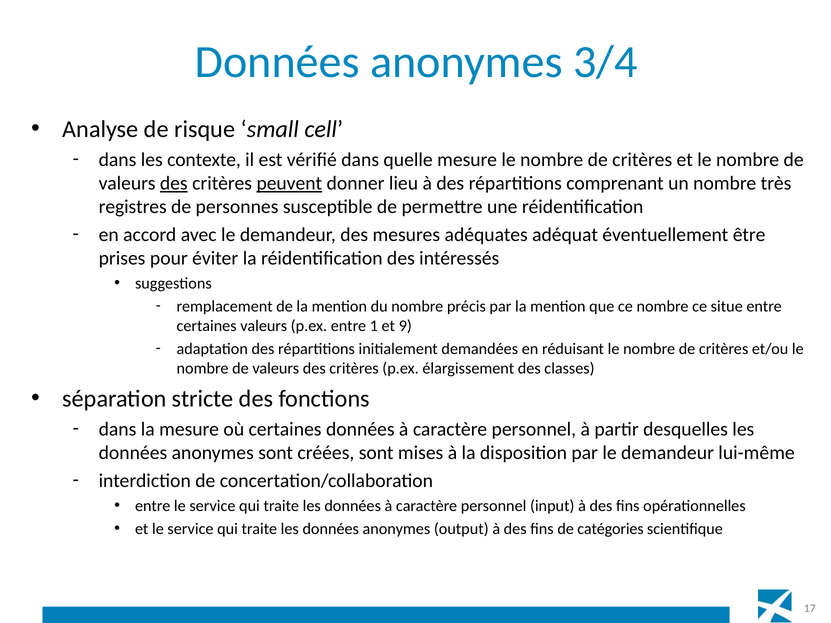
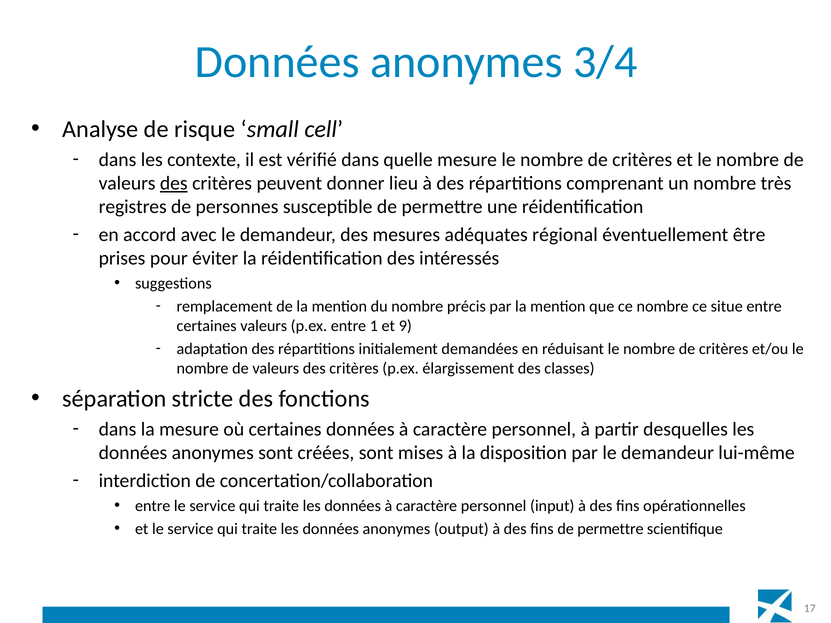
peuvent underline: present -> none (289, 183)
adéquat: adéquat -> régional (565, 235)
fins de catégories: catégories -> permettre (610, 529)
